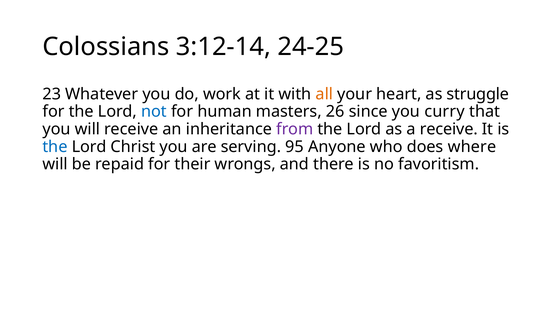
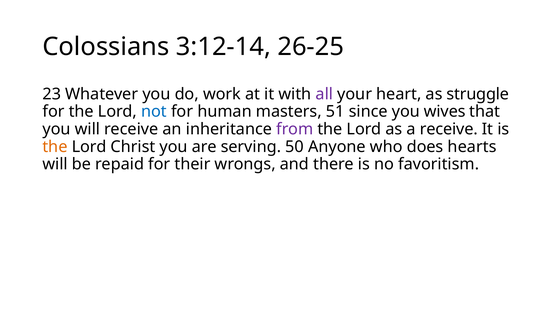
24-25: 24-25 -> 26-25 (311, 47)
all colour: orange -> purple (324, 94)
26: 26 -> 51 (335, 112)
curry: curry -> wives (445, 112)
the colour: blue -> orange (55, 147)
95: 95 -> 50 (295, 147)
where: where -> hearts (472, 147)
